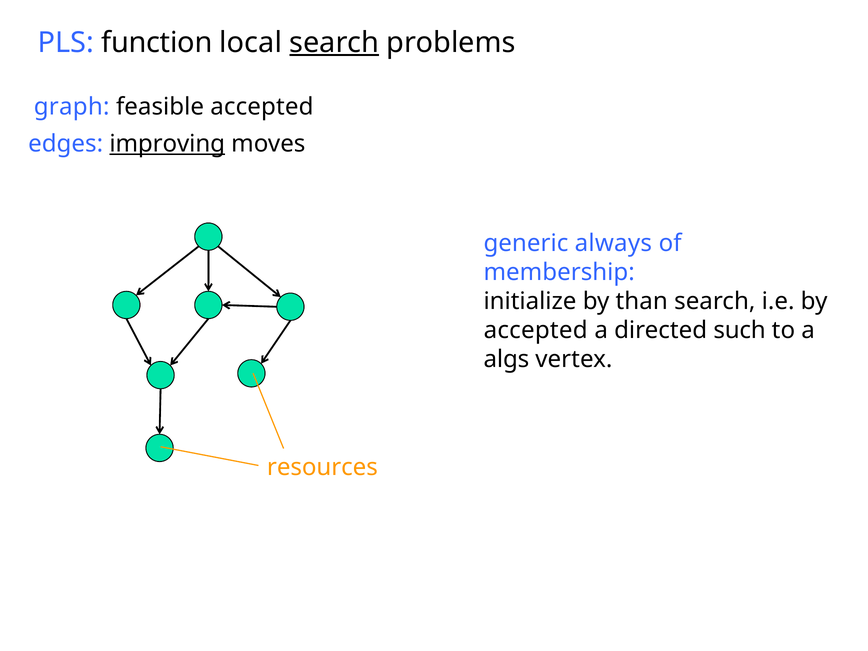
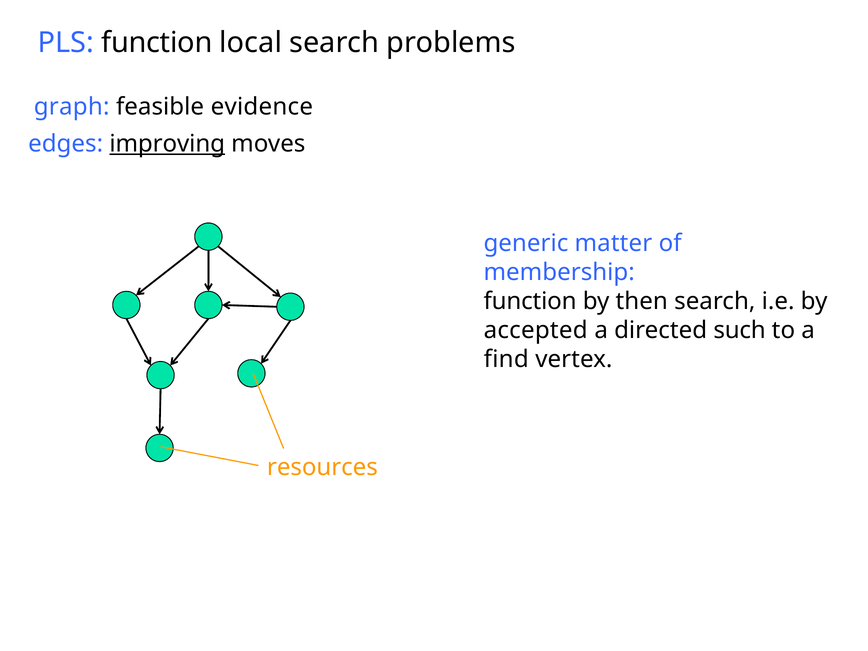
search underline: present -> none (334, 43)
feasible accepted: accepted -> evidence (262, 107)
always: always -> matter (613, 243)
initialize: initialize -> function (530, 301)
than: than -> then (642, 301)
algs: algs -> find (506, 359)
